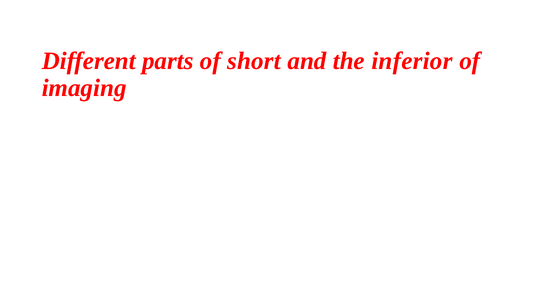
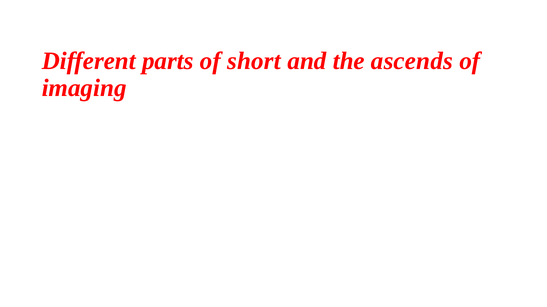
inferior: inferior -> ascends (412, 61)
